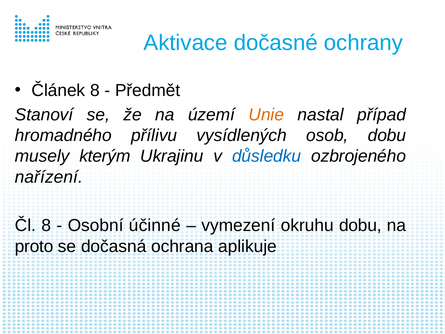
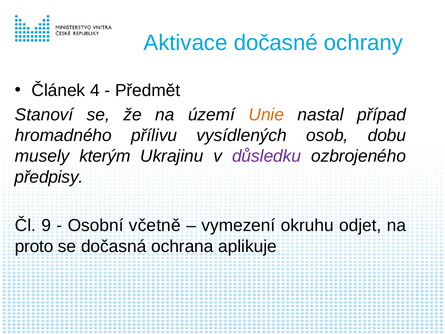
Článek 8: 8 -> 4 (95, 90)
důsledku colour: blue -> purple (267, 156)
nařízení: nařízení -> předpisy (49, 177)
Čl 8: 8 -> 9 (46, 225)
účinné: účinné -> včetně (155, 225)
okruhu dobu: dobu -> odjet (360, 225)
